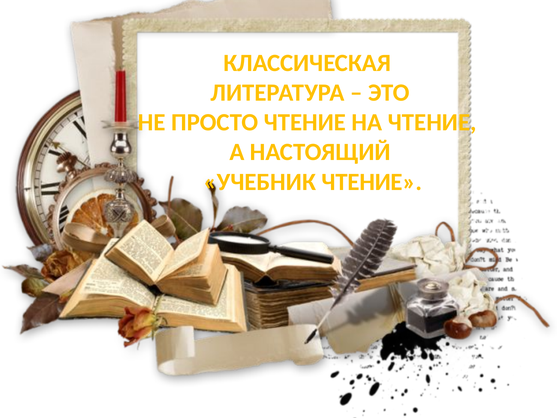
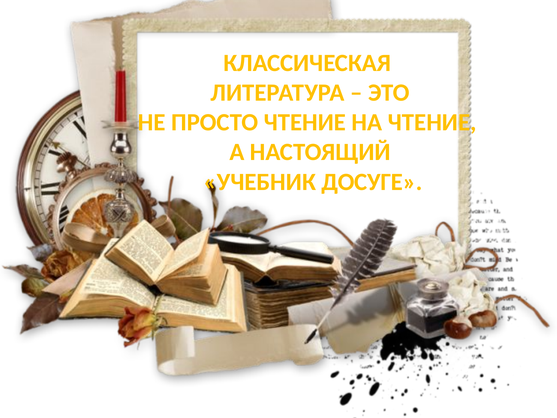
УЧЕБНИК ЧТЕНИЕ: ЧТЕНИЕ -> ДОСУГЕ (372, 182)
